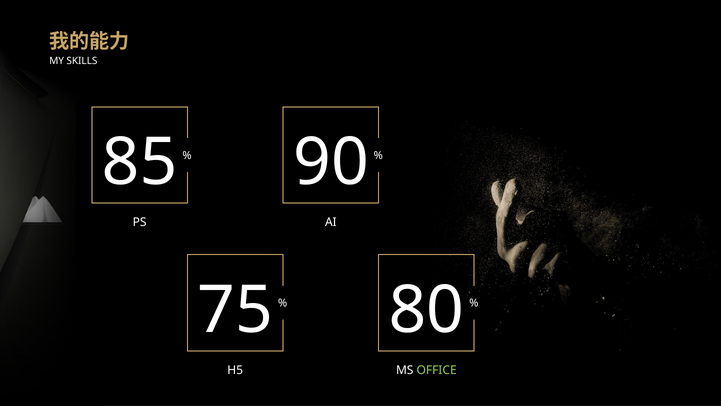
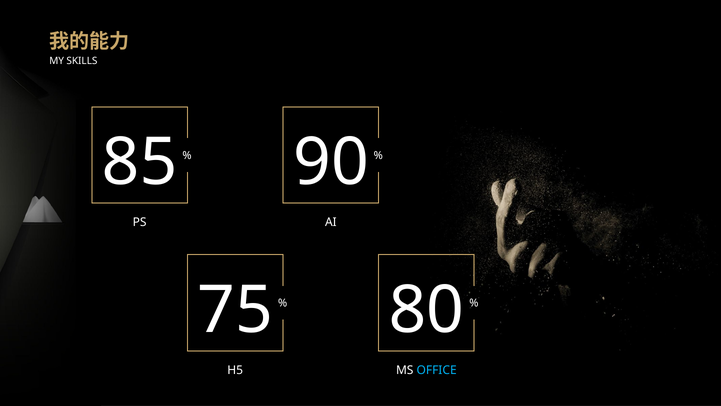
OFFICE colour: light green -> light blue (437, 369)
